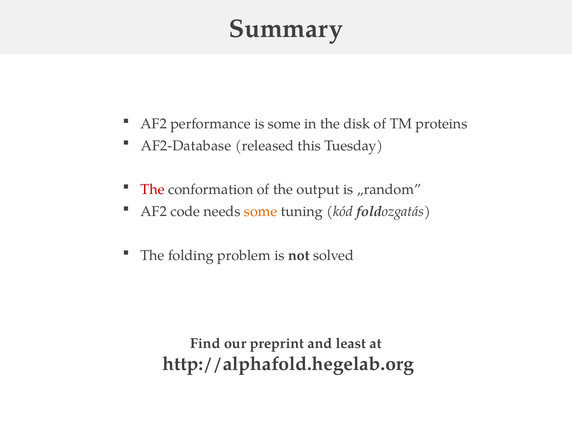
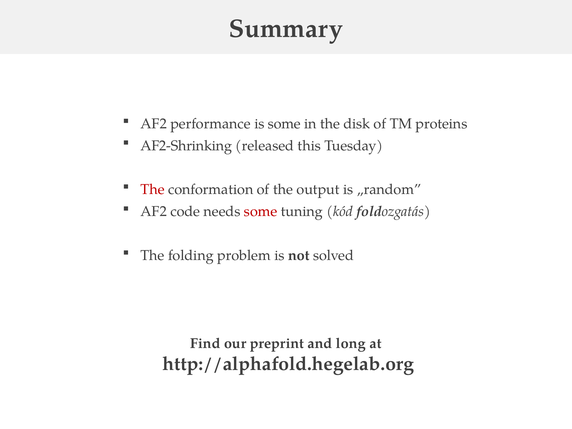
AF2-Database: AF2-Database -> AF2-Shrinking (186, 146)
some colour: orange -> red (261, 211)
least: least -> long (351, 344)
